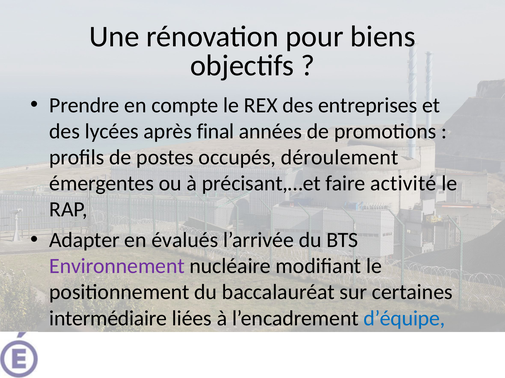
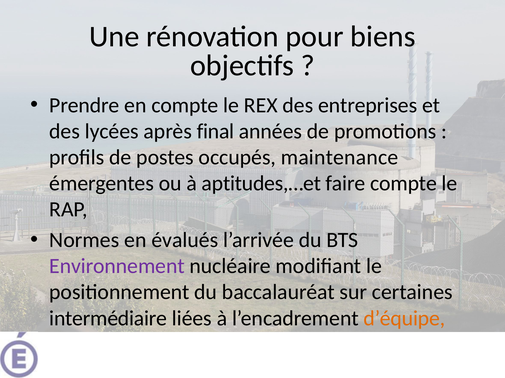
déroulement: déroulement -> maintenance (340, 158)
précisant,…et: précisant,…et -> aptitudes,…et (261, 184)
faire activité: activité -> compte (403, 184)
Adapter: Adapter -> Normes (84, 240)
d’équipe colour: blue -> orange (404, 319)
